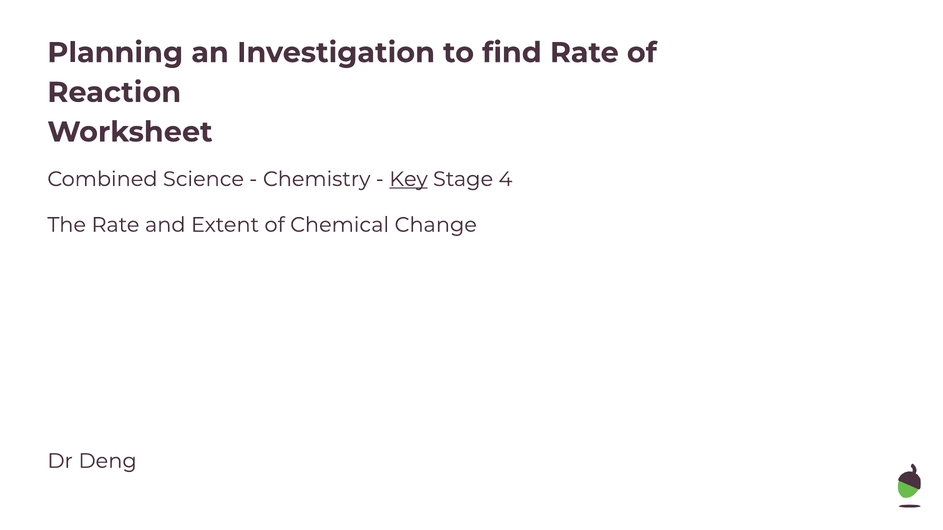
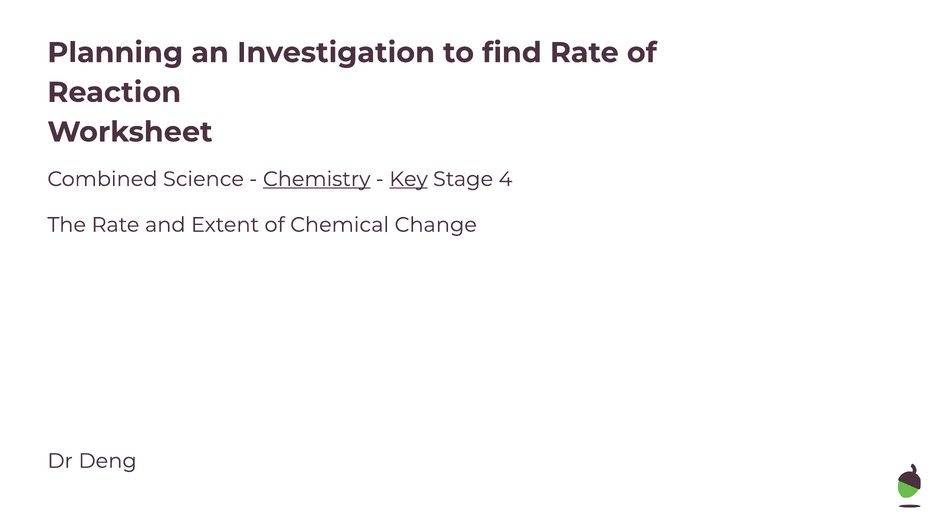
Chemistry underline: none -> present (317, 179)
